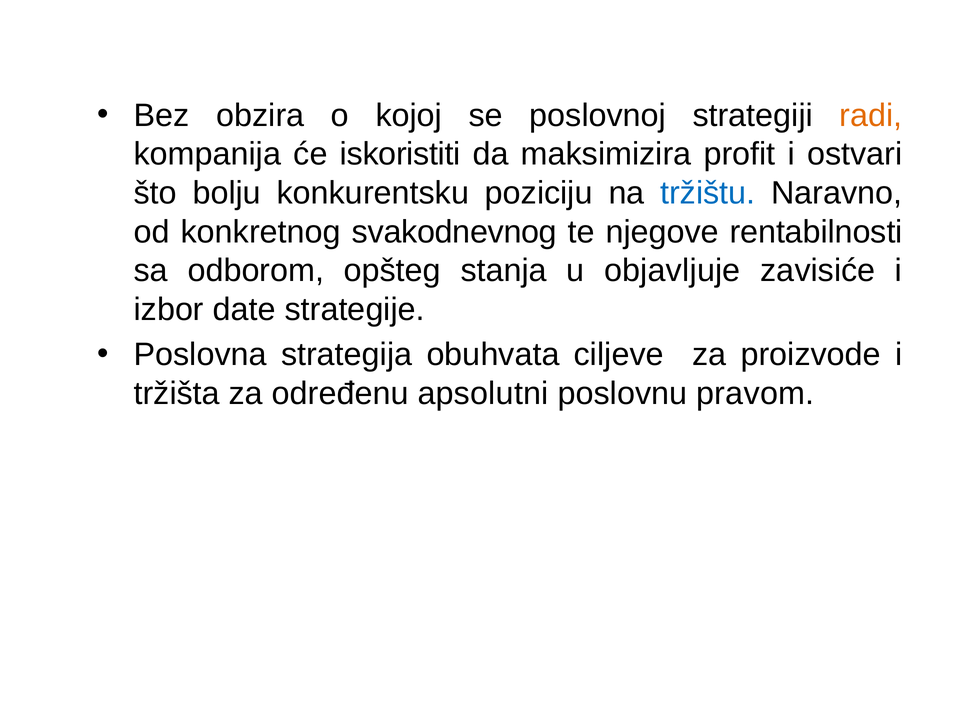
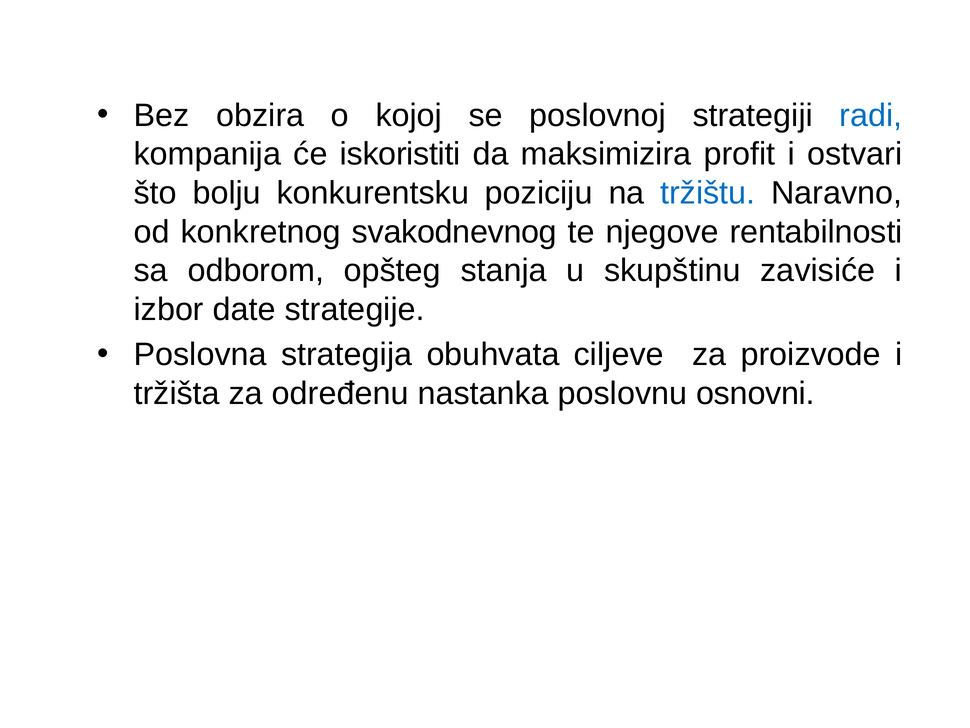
radi colour: orange -> blue (871, 115)
objavljuje: objavljuje -> skupštinu (672, 270)
apsolutni: apsolutni -> nastanka (483, 393)
pravom: pravom -> osnovni (755, 393)
